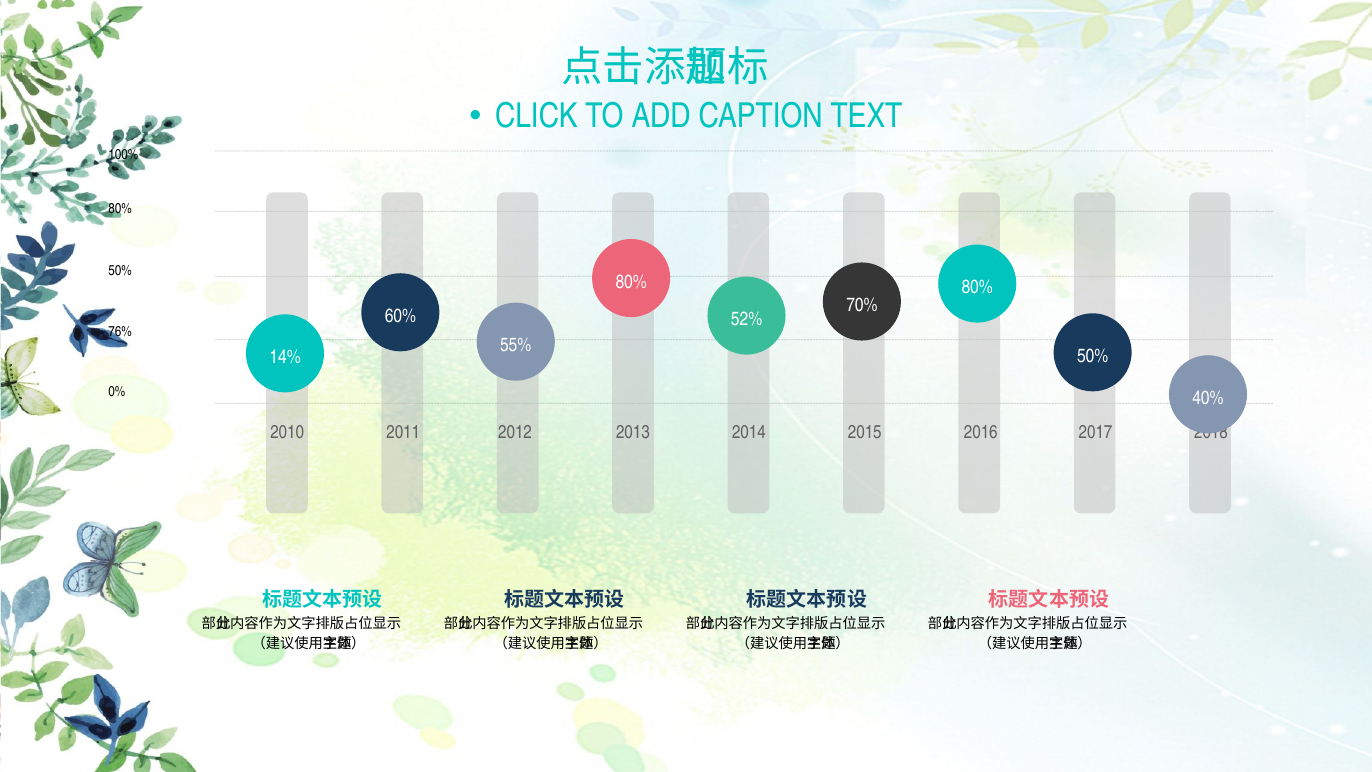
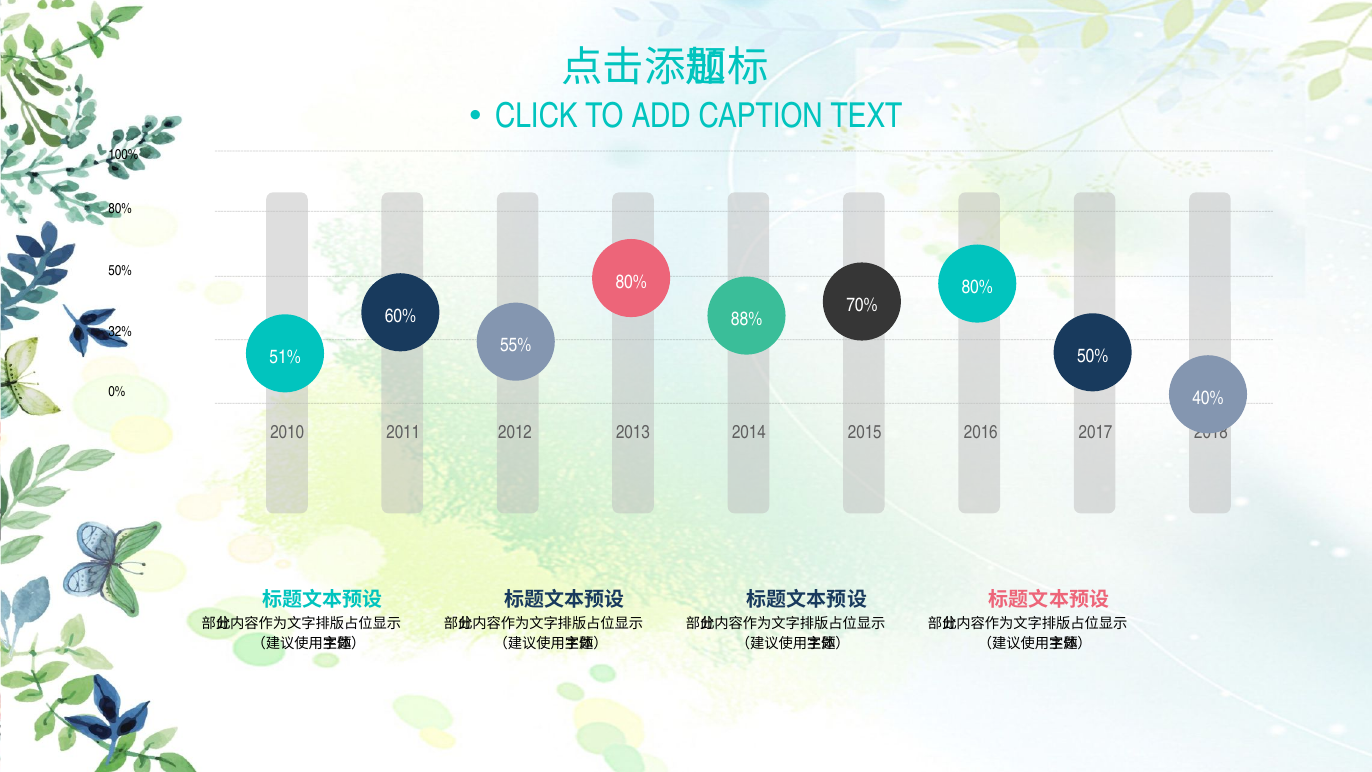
52%: 52% -> 88% (747, 319)
76%: 76% -> 32% (120, 332)
14%: 14% -> 51% (285, 357)
